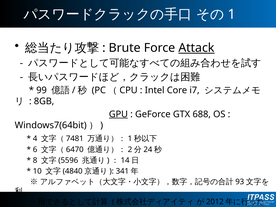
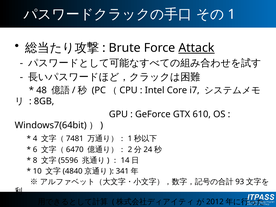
99: 99 -> 48 (42, 90)
GPU underline: present -> none (118, 114)
688: 688 -> 610 (202, 114)
